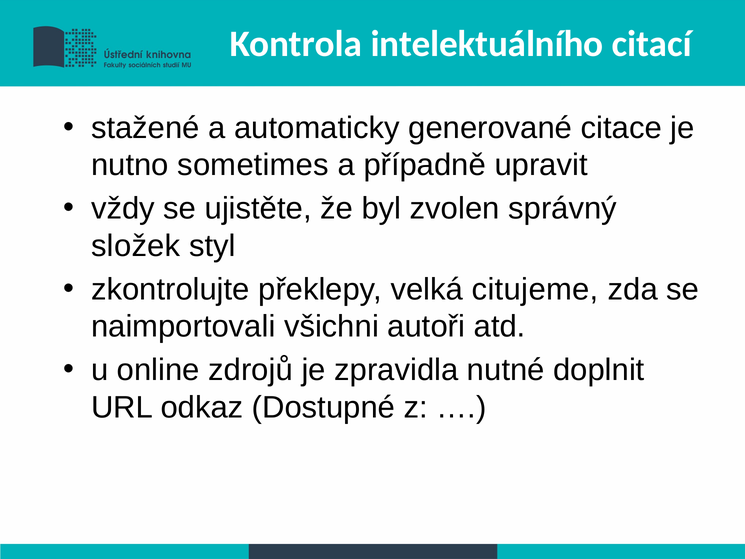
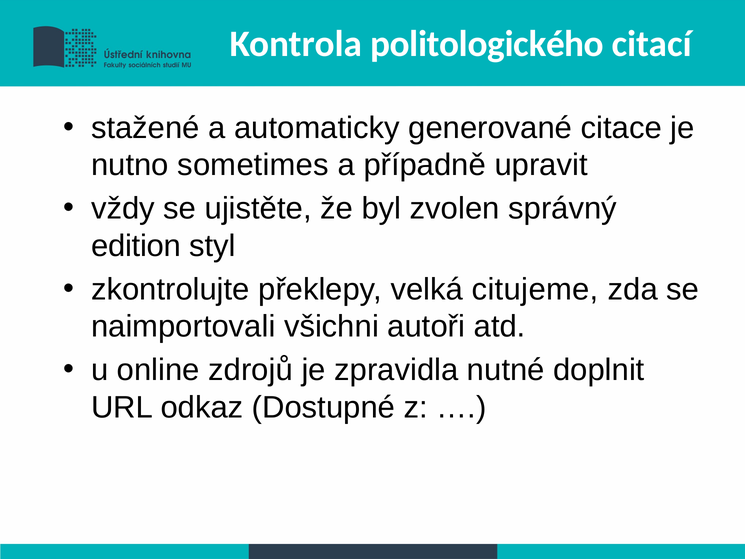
intelektuálního: intelektuálního -> politologického (487, 44)
složek: složek -> edition (136, 246)
